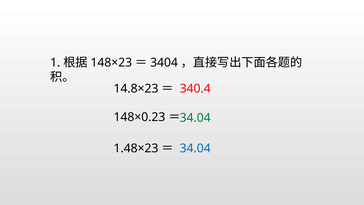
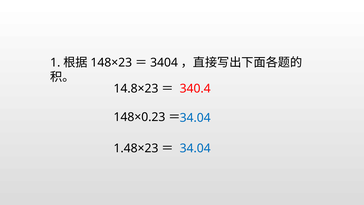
34.04 colour: green -> blue (195, 118)
